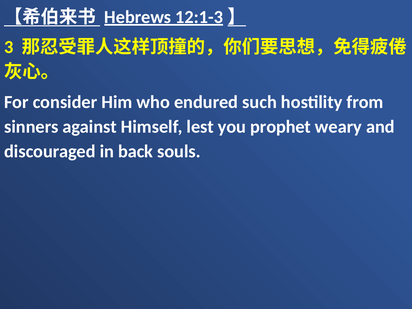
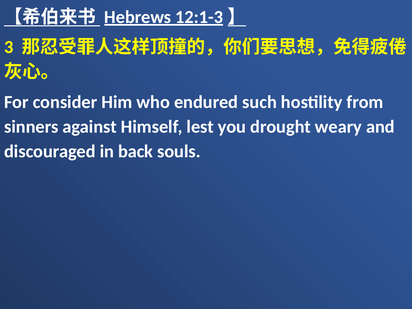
prophet: prophet -> drought (281, 127)
